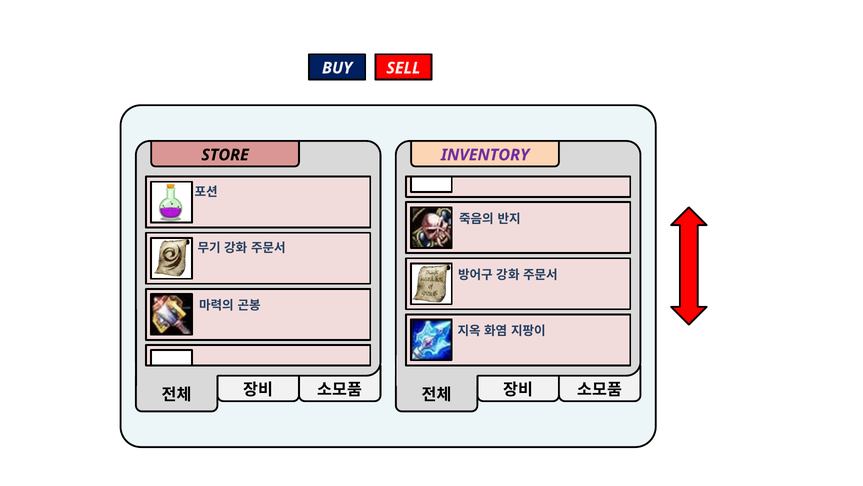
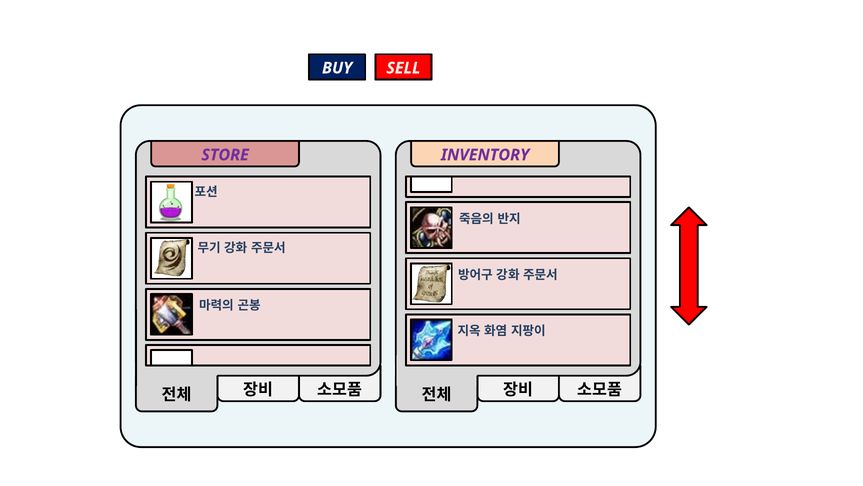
STORE colour: black -> purple (225, 155)
